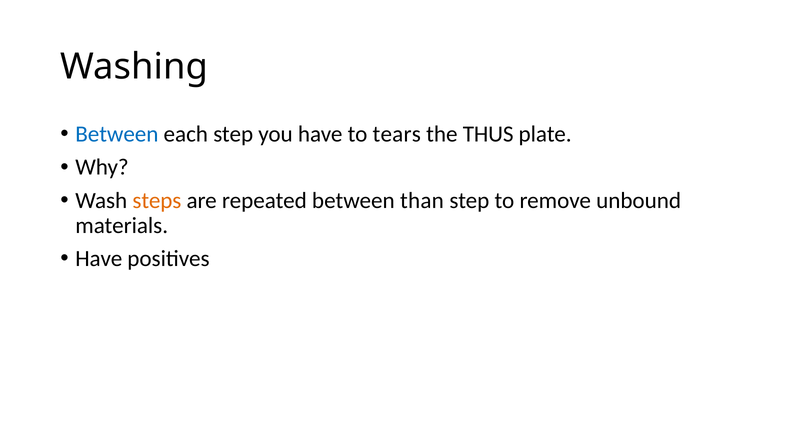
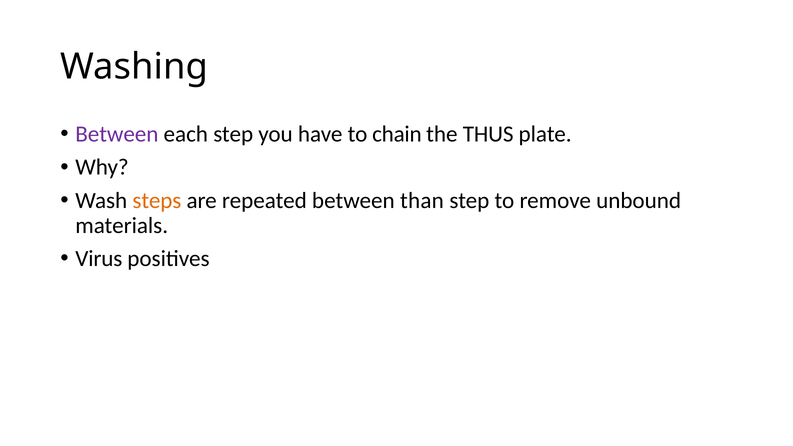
Between colour: blue -> purple (117, 134)
tears: tears -> chain (397, 134)
Have: Have -> Virus (99, 259)
